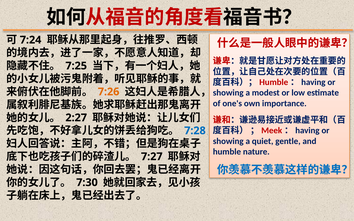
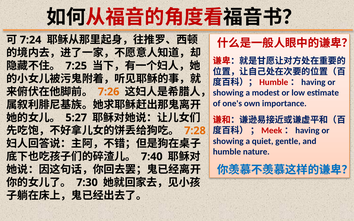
2:27: 2:27 -> 5:27 (76, 118)
7:28 colour: blue -> orange (195, 131)
7:27: 7:27 -> 7:40 (152, 157)
